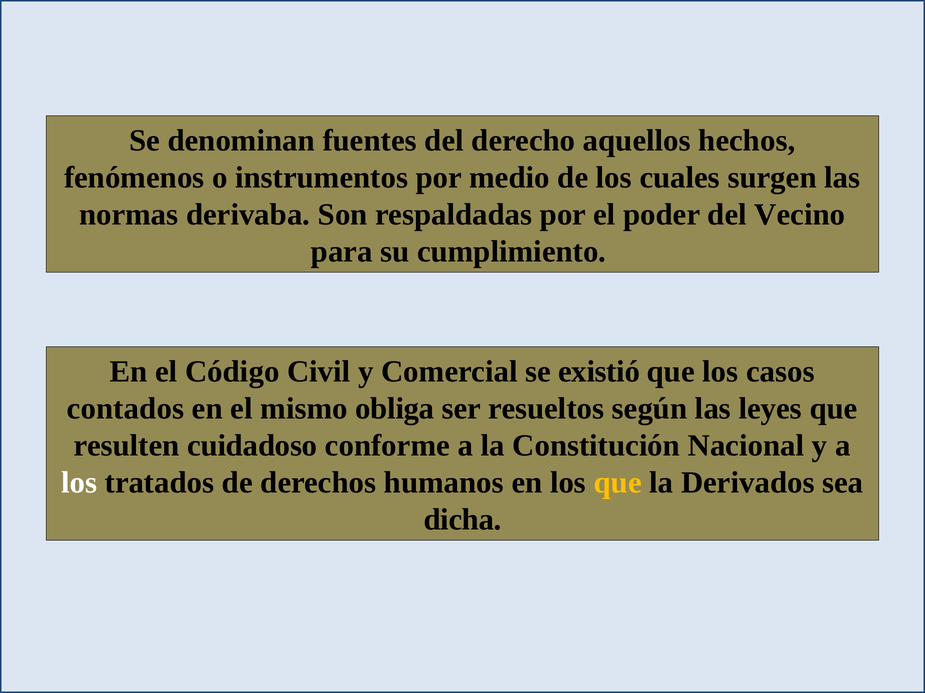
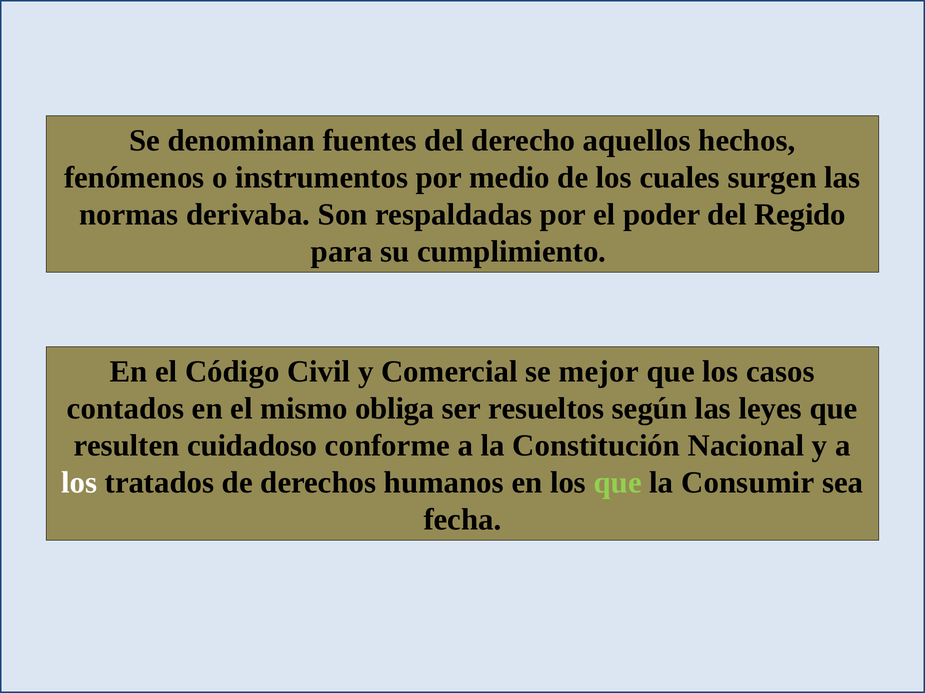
Vecino: Vecino -> Regido (800, 215)
existió: existió -> mejor (599, 372)
que colour: yellow -> light green (618, 483)
Derivados: Derivados -> Consumir (748, 483)
dicha: dicha -> fecha (462, 520)
